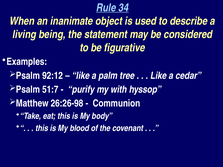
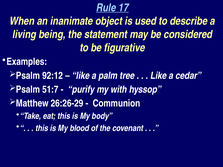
34: 34 -> 17 (124, 8)
26:26-98: 26:26-98 -> 26:26-29 (67, 103)
